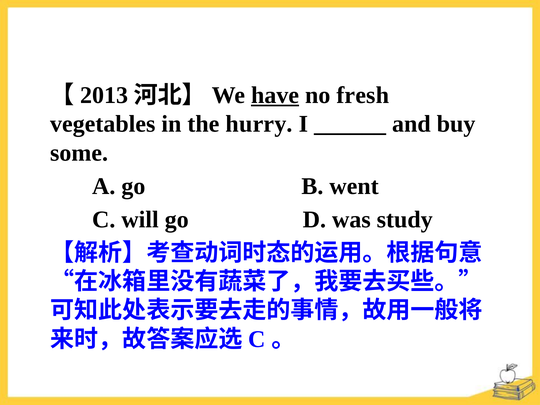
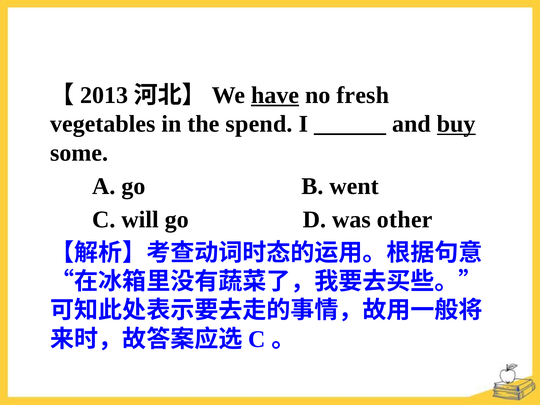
hurry: hurry -> spend (259, 124)
buy underline: none -> present (456, 124)
study: study -> other (405, 219)
